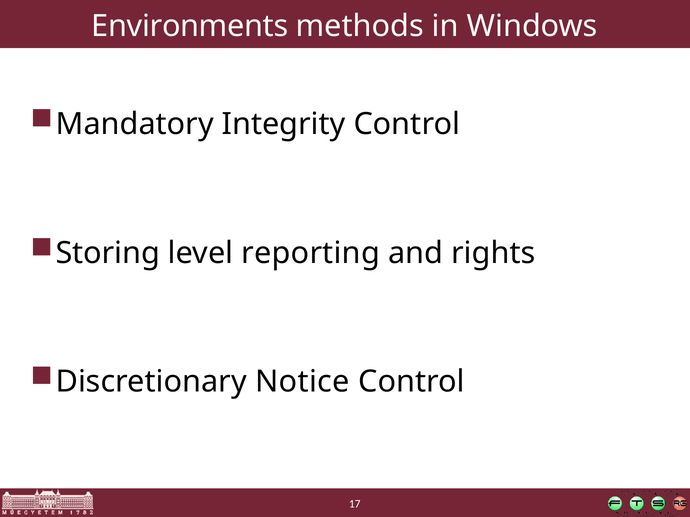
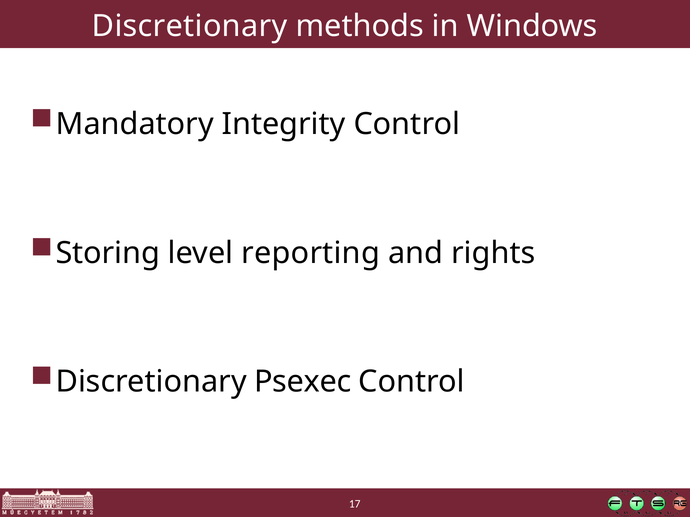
Environments: Environments -> Discretionary (190, 26)
Notice: Notice -> Psexec (303, 382)
